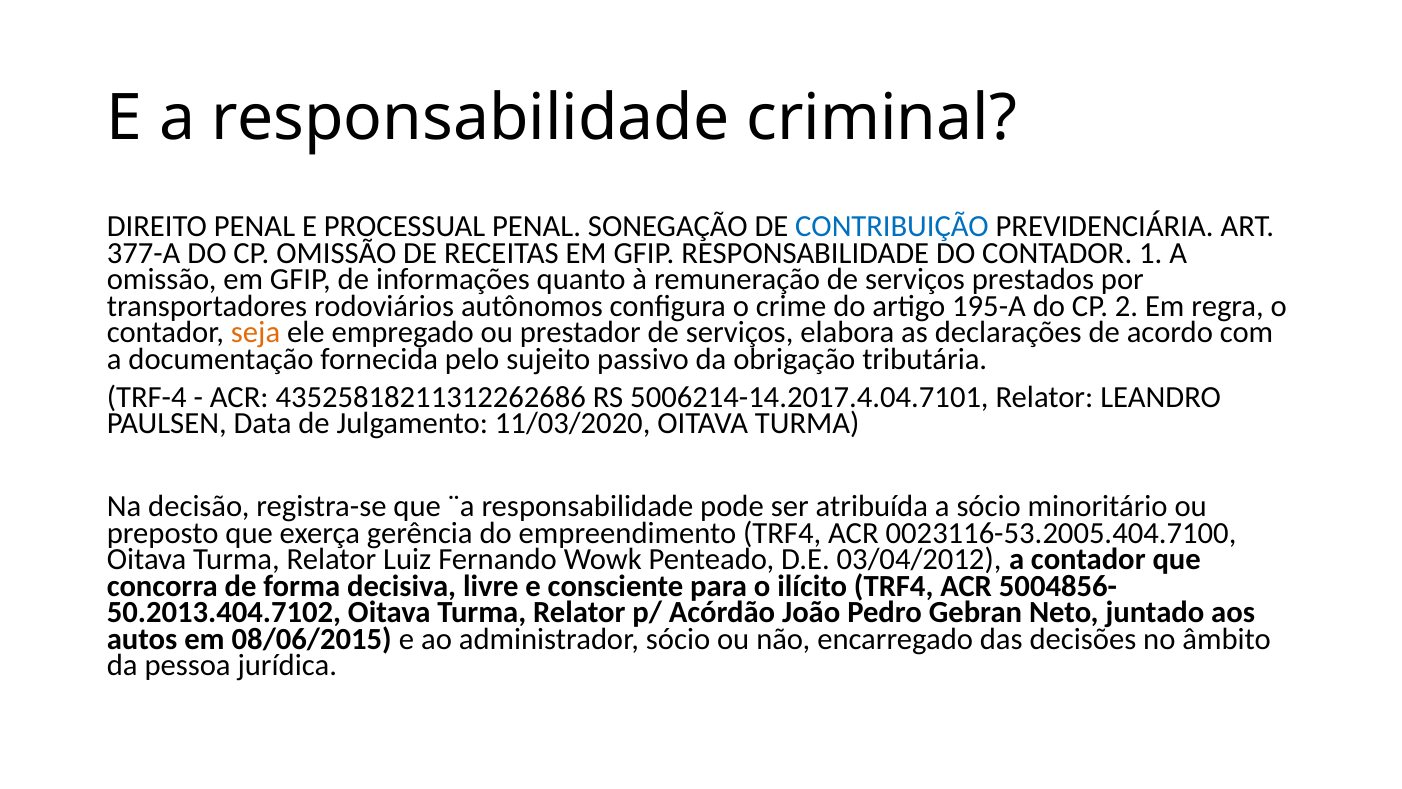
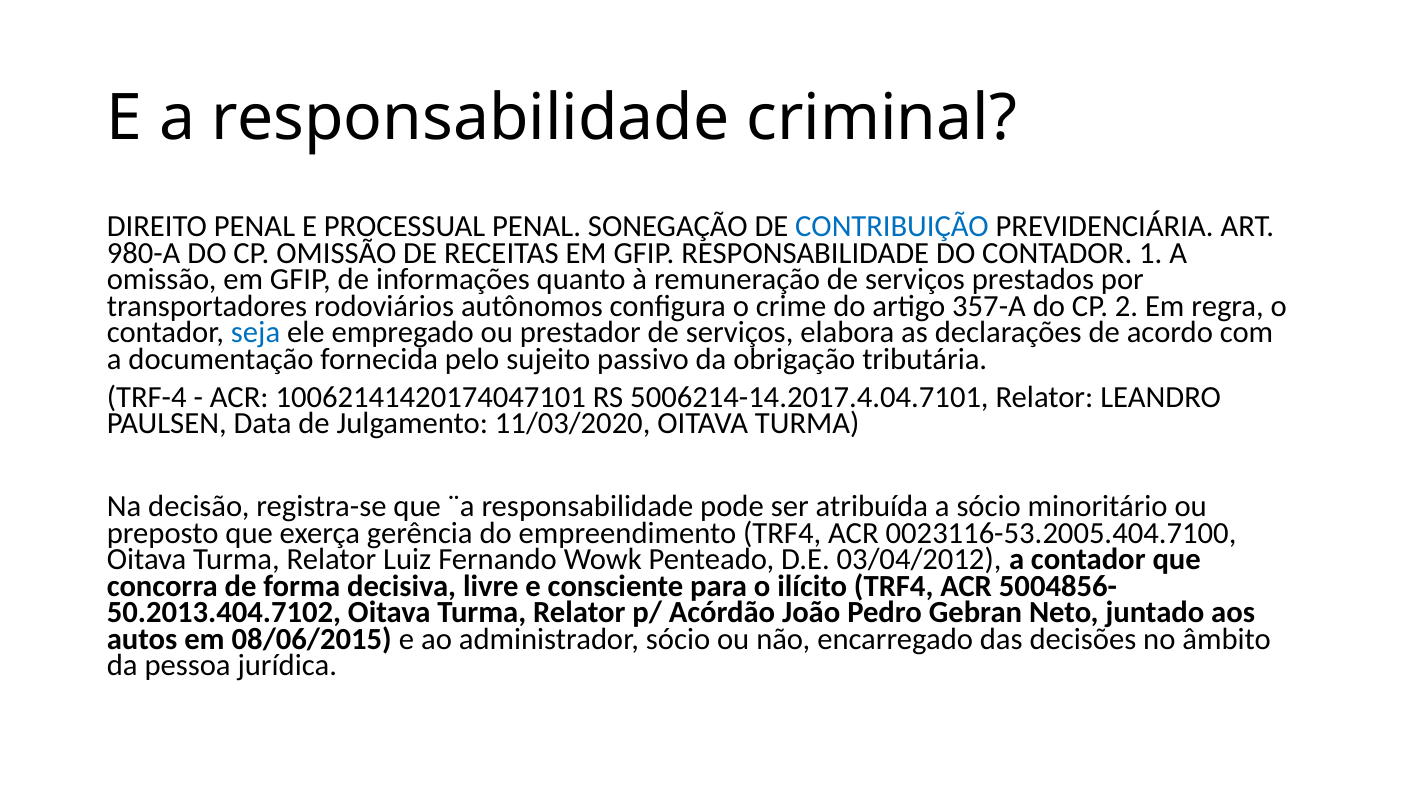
377-A: 377-A -> 980-A (144, 253)
195-A: 195-A -> 357-A (989, 306)
seja colour: orange -> blue (256, 332)
43525818211312262686: 43525818211312262686 -> 10062141420174047101 (431, 397)
